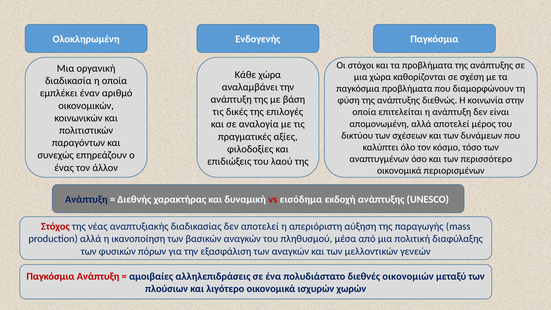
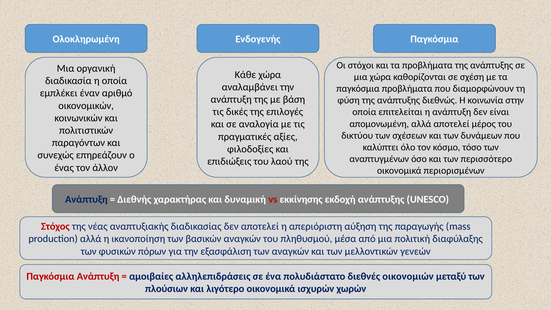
εισόδημα: εισόδημα -> εκκίνησης (301, 199)
